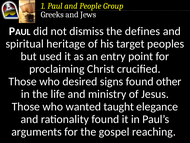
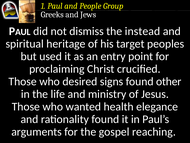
defines: defines -> instead (142, 31)
taught: taught -> health (119, 106)
